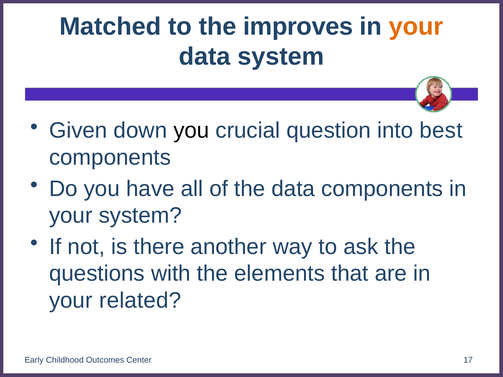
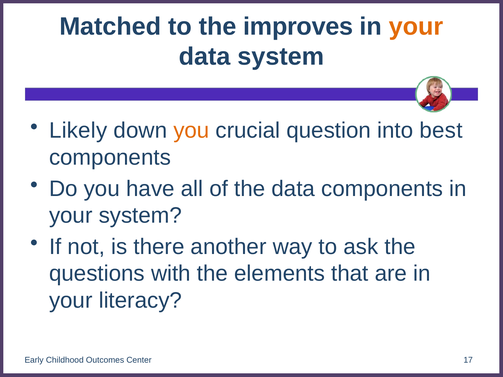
Given: Given -> Likely (78, 131)
you colour: black -> orange (191, 131)
related: related -> literacy (140, 301)
